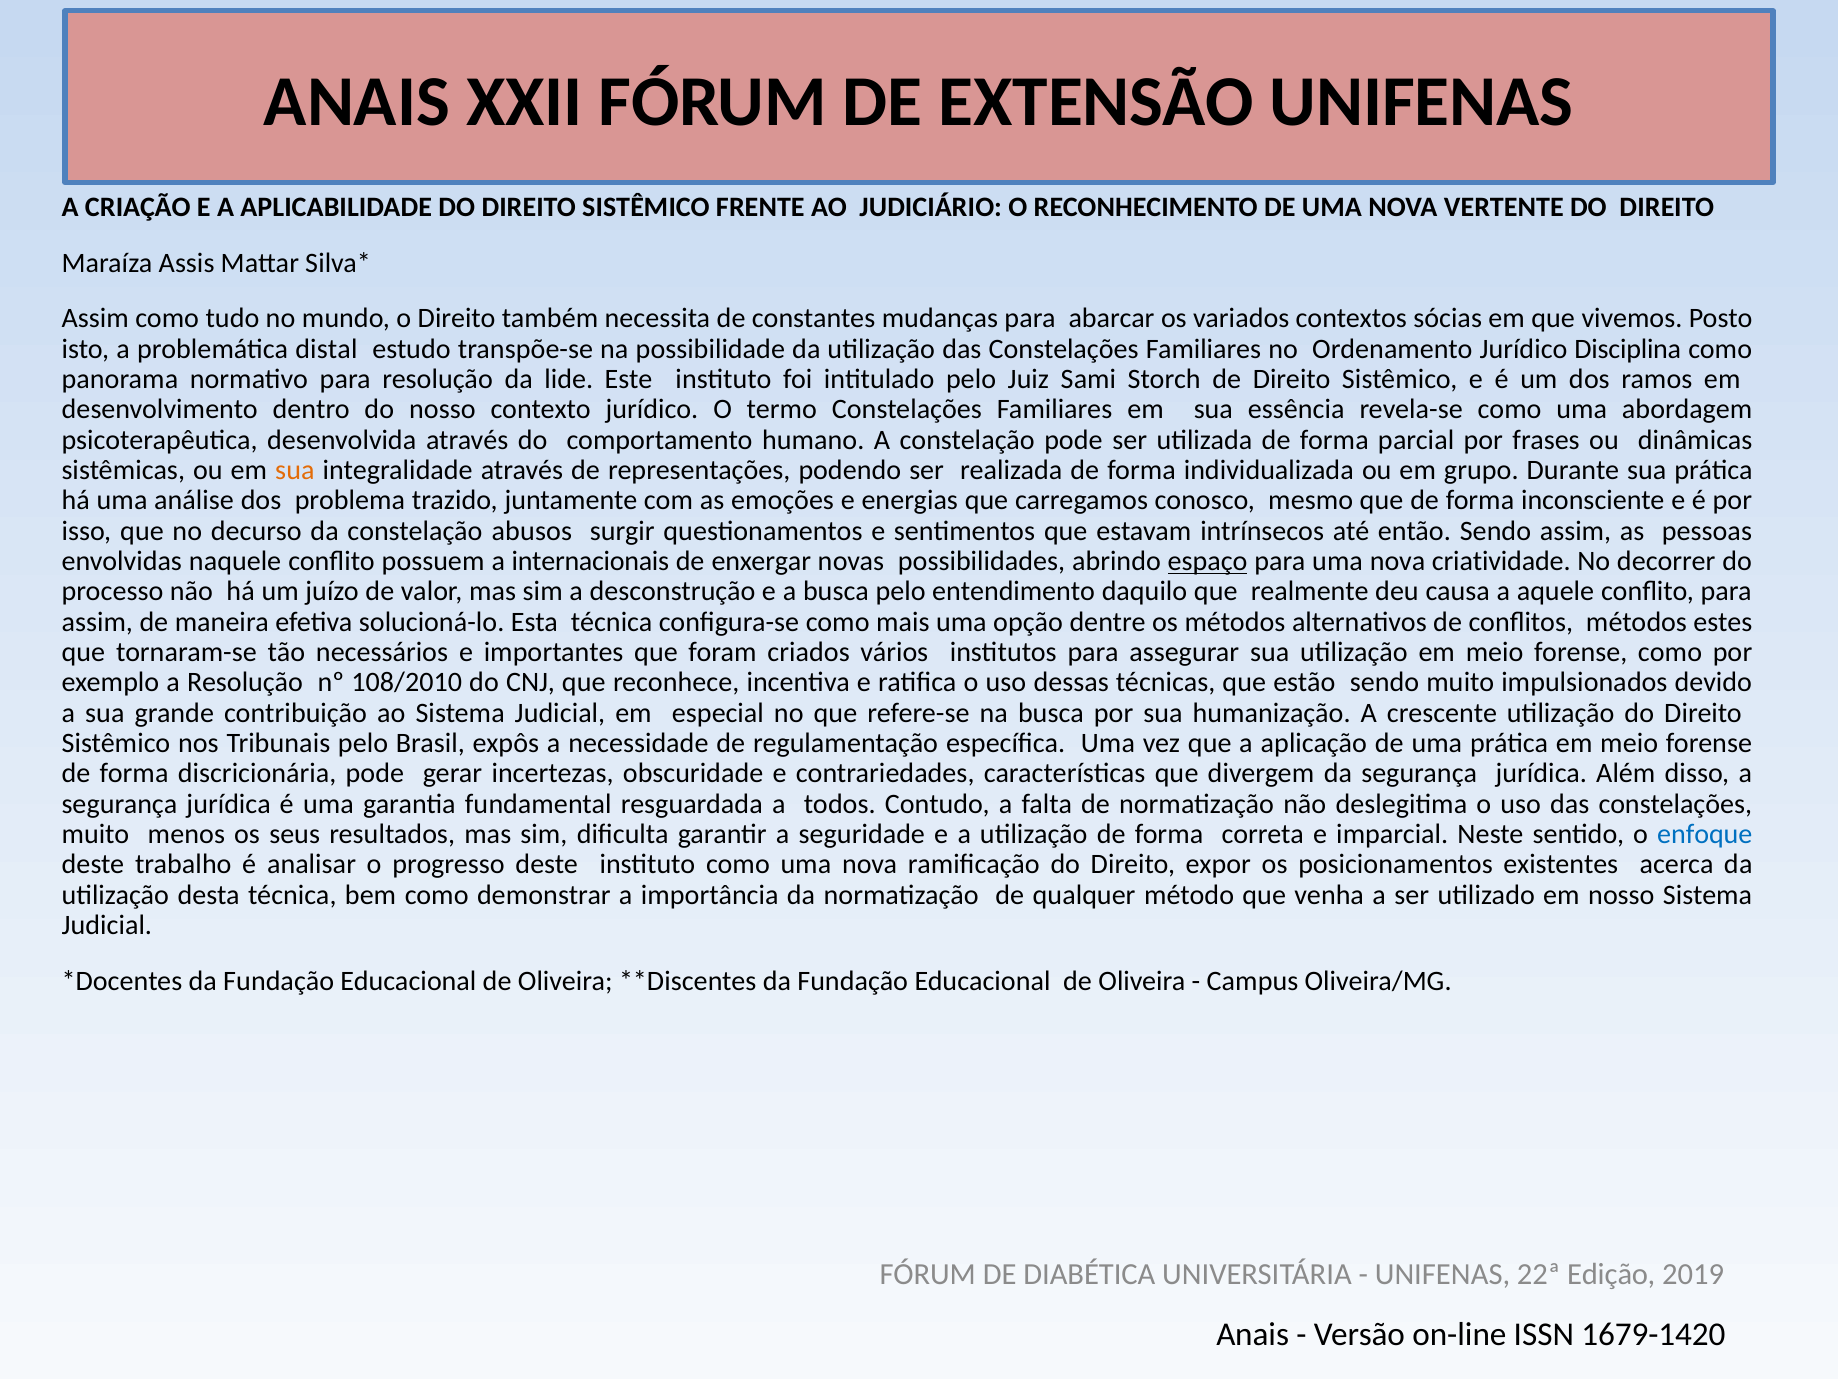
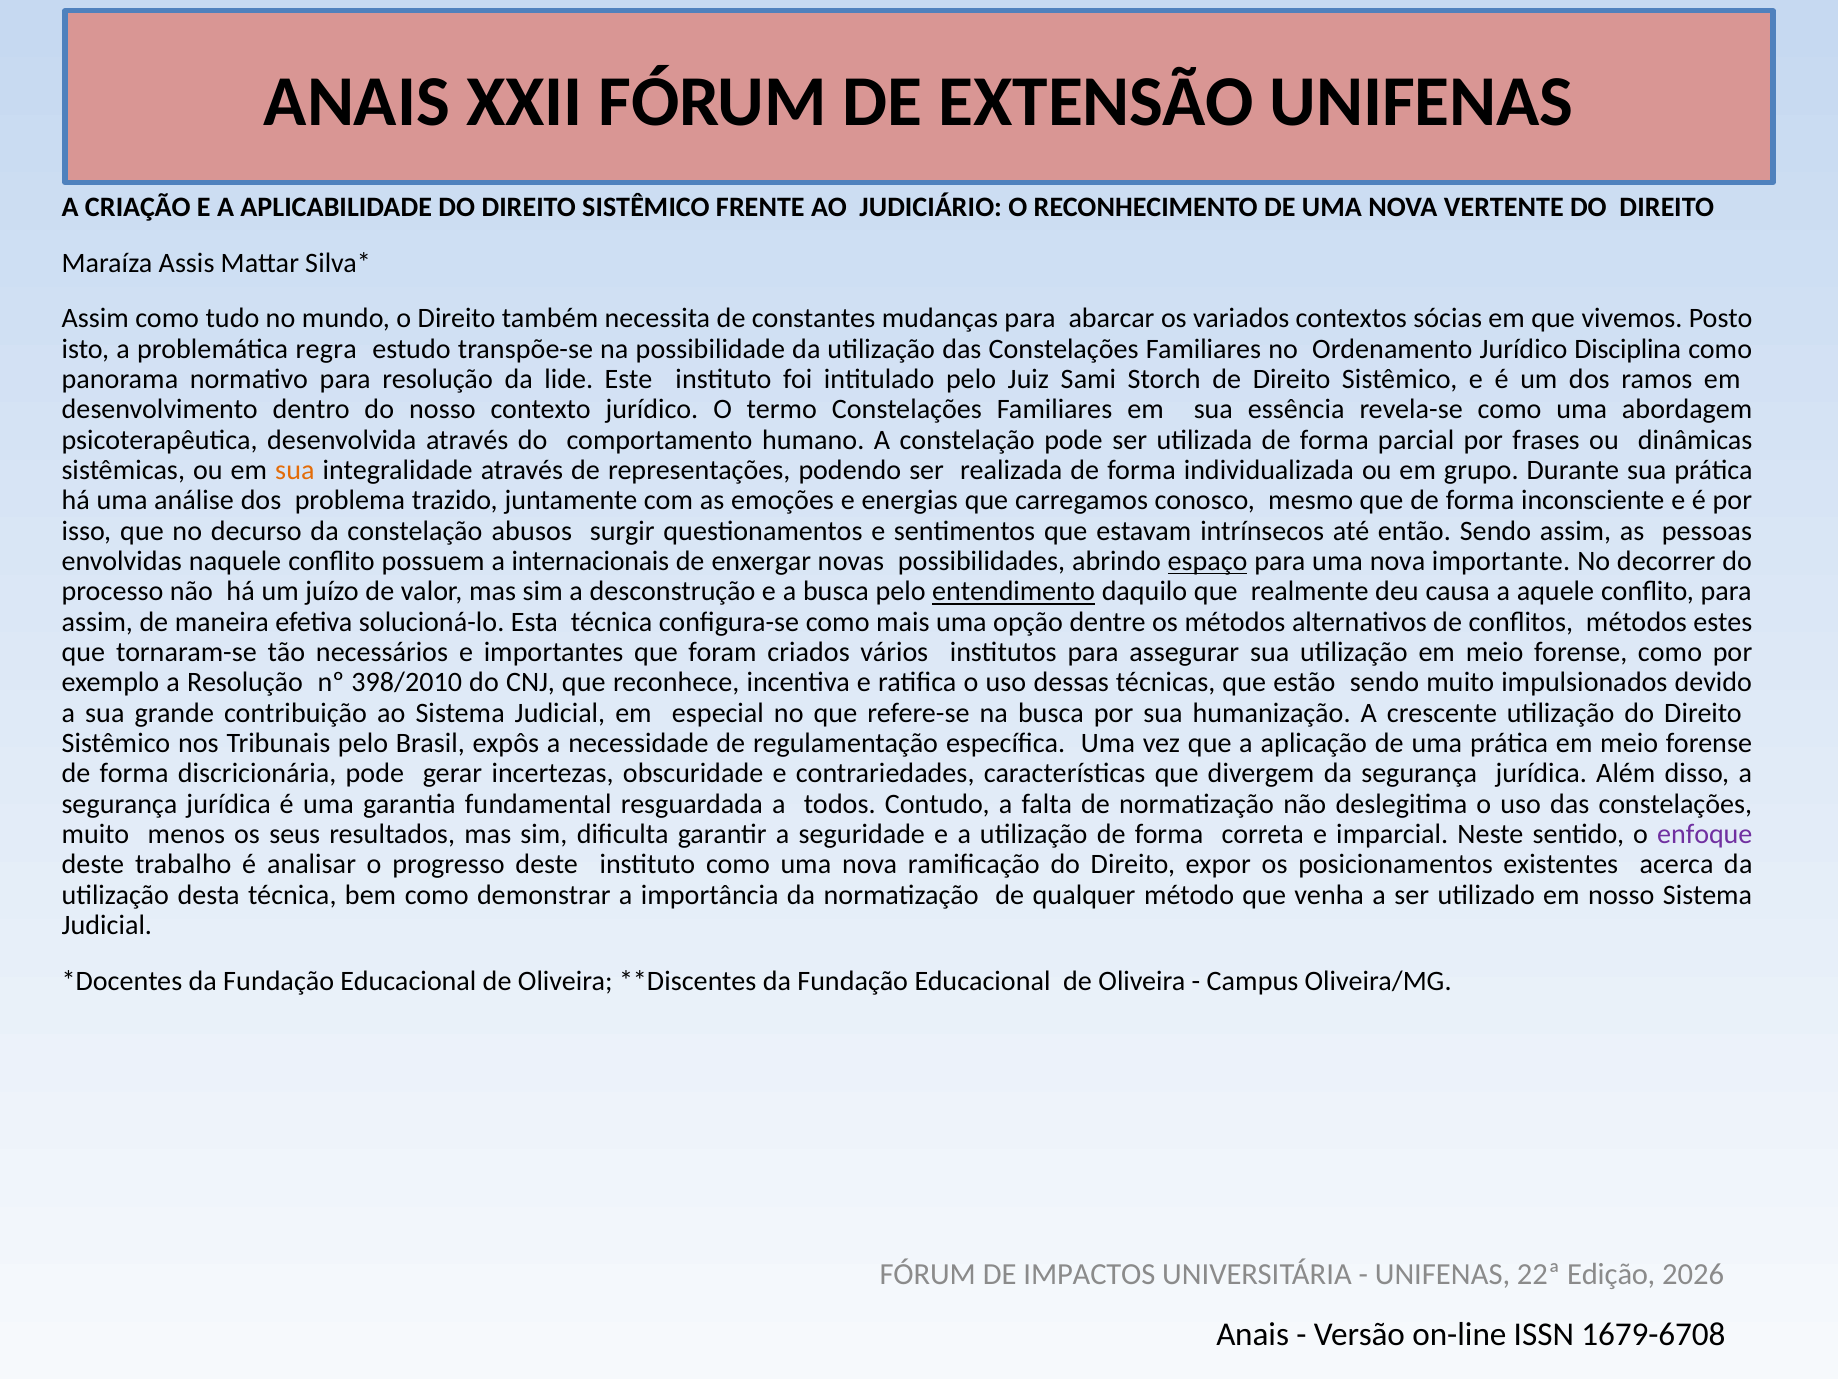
distal: distal -> regra (326, 349)
criatividade: criatividade -> importante (1501, 561)
entendimento underline: none -> present (1014, 591)
108/2010: 108/2010 -> 398/2010 (407, 682)
enfoque colour: blue -> purple (1705, 834)
DIABÉTICA: DIABÉTICA -> IMPACTOS (1089, 1274)
2019: 2019 -> 2026 (1693, 1274)
1679-1420: 1679-1420 -> 1679-6708 (1653, 1334)
